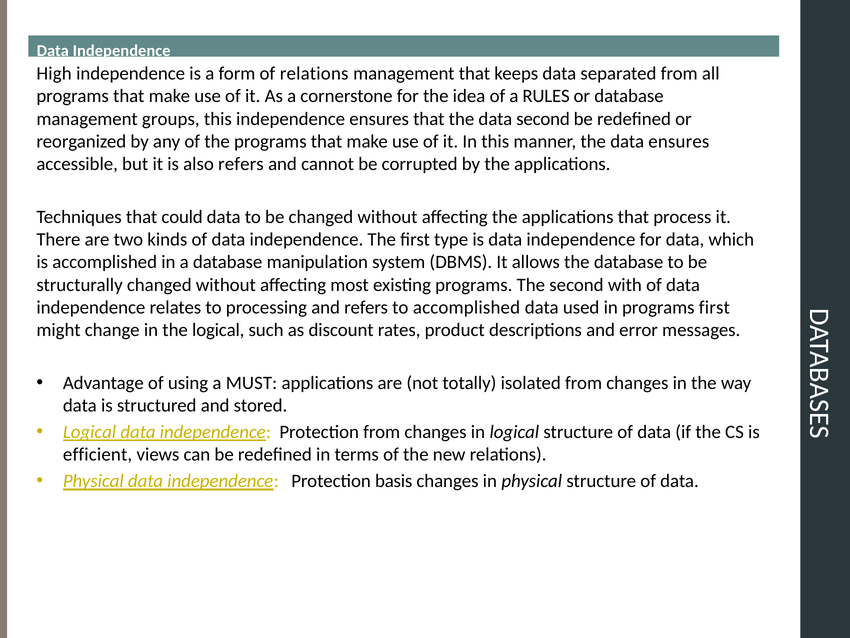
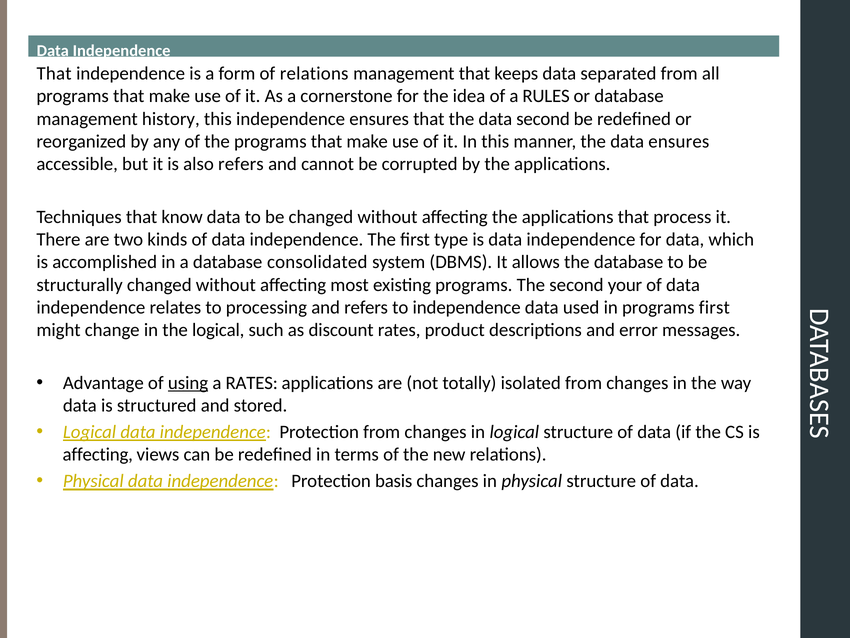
High: High -> That (54, 73)
groups: groups -> history (171, 119)
could: could -> know (182, 217)
manipulation: manipulation -> consolidated (317, 262)
with: with -> your (625, 285)
to accomplished: accomplished -> independence (467, 307)
using underline: none -> present (188, 383)
a MUST: MUST -> RATES (252, 383)
efficient: efficient -> affecting (98, 454)
